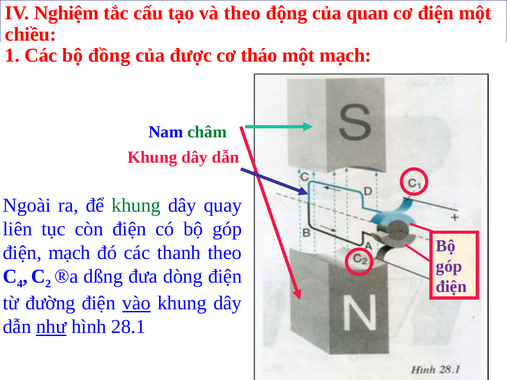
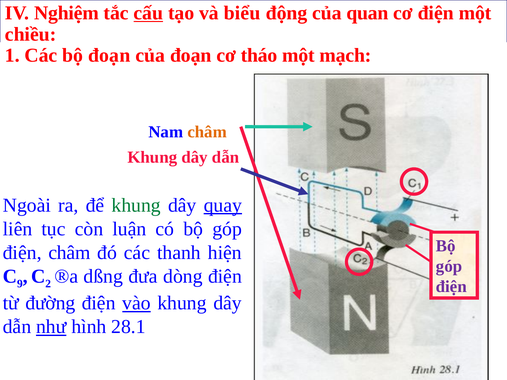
cấu underline: none -> present (148, 13)
và theo: theo -> biểu (242, 13)
bộ đồng: đồng -> đoạn (109, 55)
của được: được -> đoạn (191, 55)
châm colour: green -> orange (207, 132)
quay underline: none -> present (223, 205)
còn điện: điện -> luận (129, 229)
điện mạch: mạch -> châm (69, 253)
thanh theo: theo -> hiện (225, 253)
4: 4 -> 9 (20, 284)
